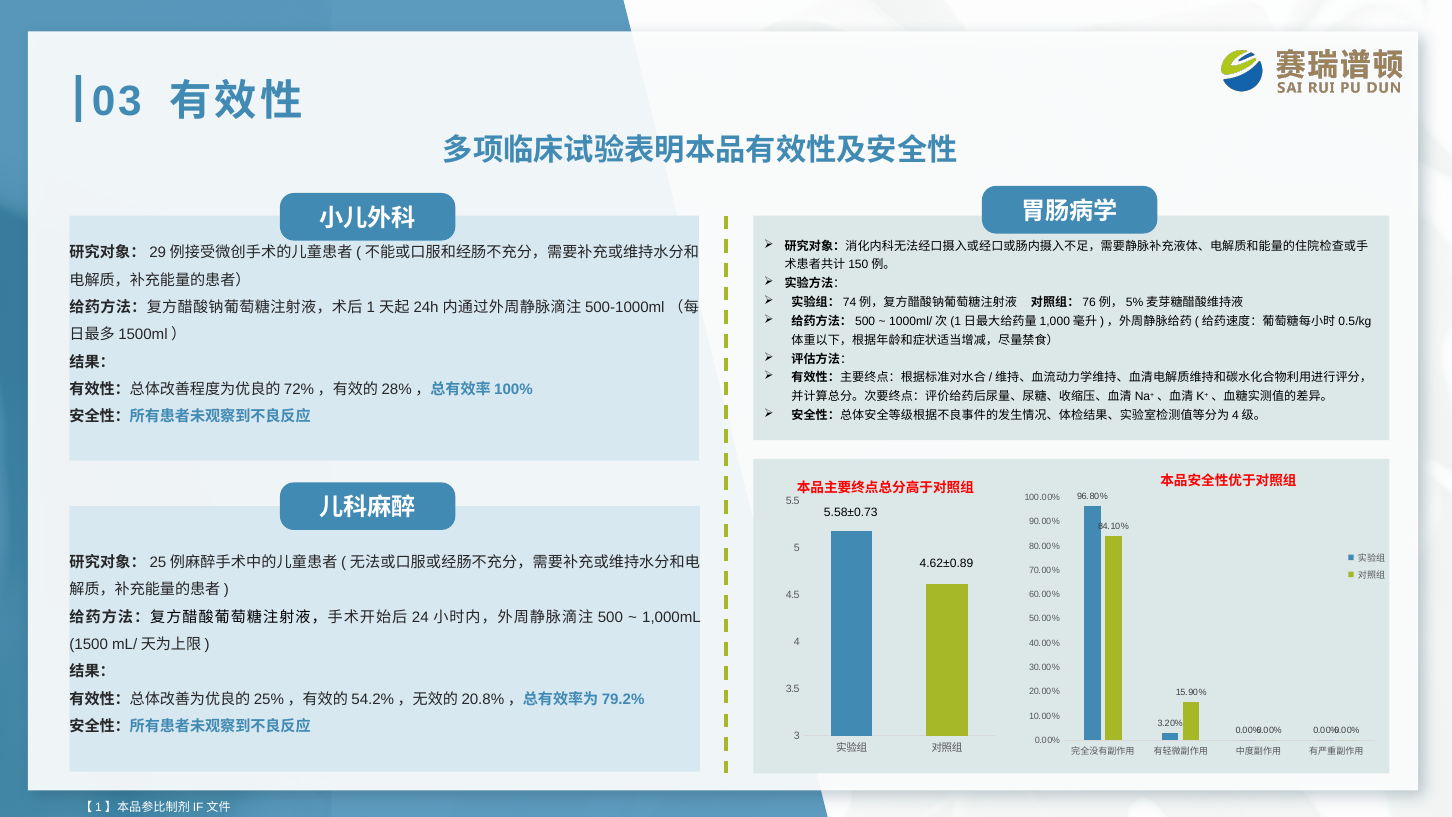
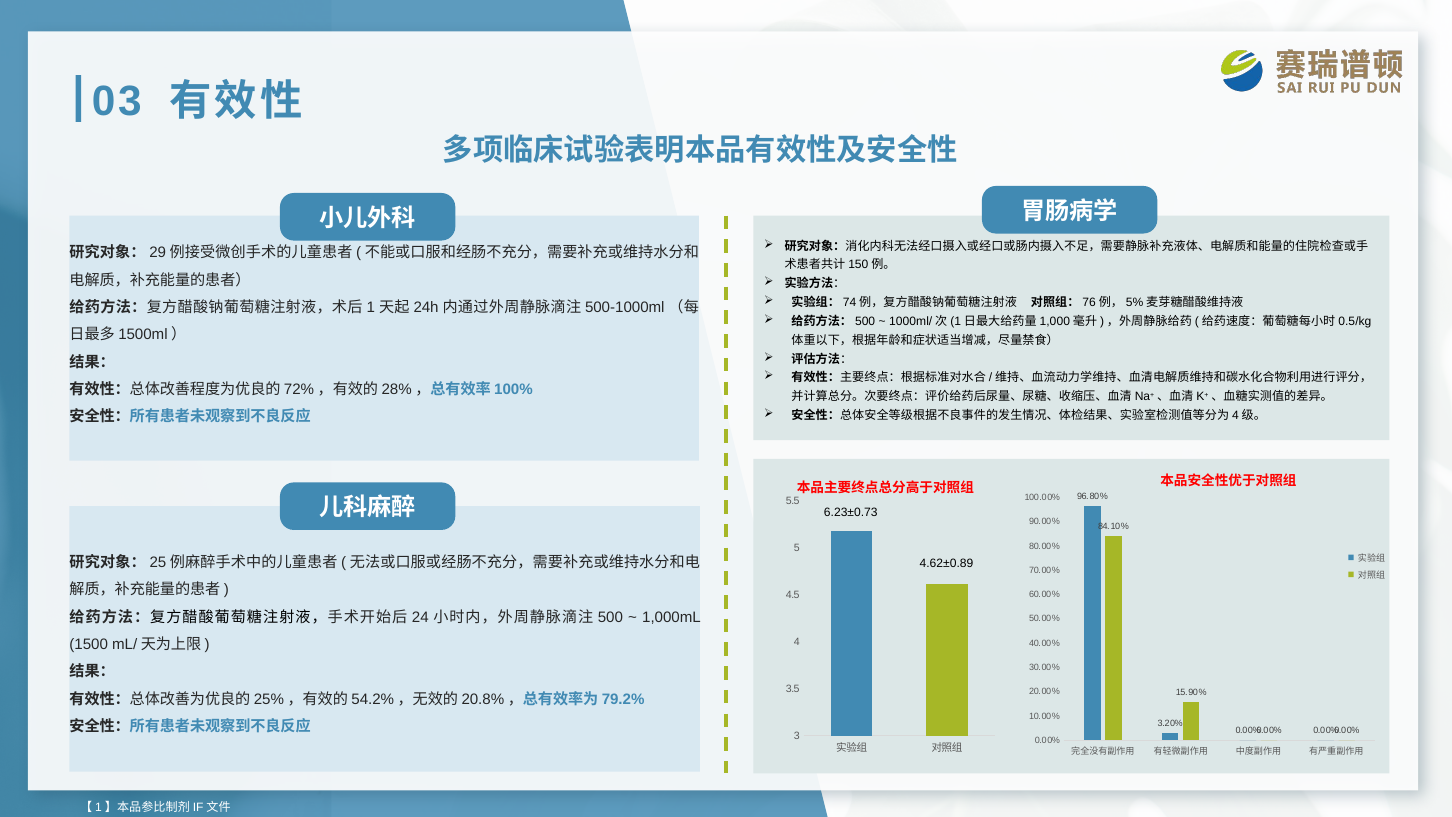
5.58±0.73: 5.58±0.73 -> 6.23±0.73 (851, 513)
